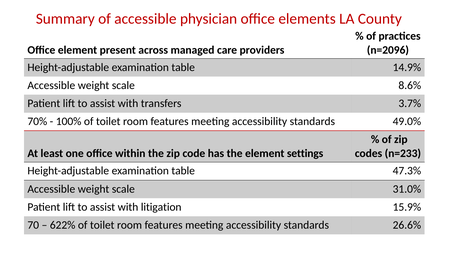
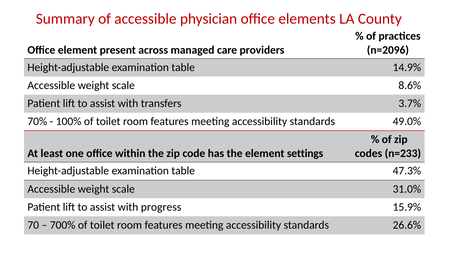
litigation: litigation -> progress (161, 207)
622%: 622% -> 700% (63, 225)
